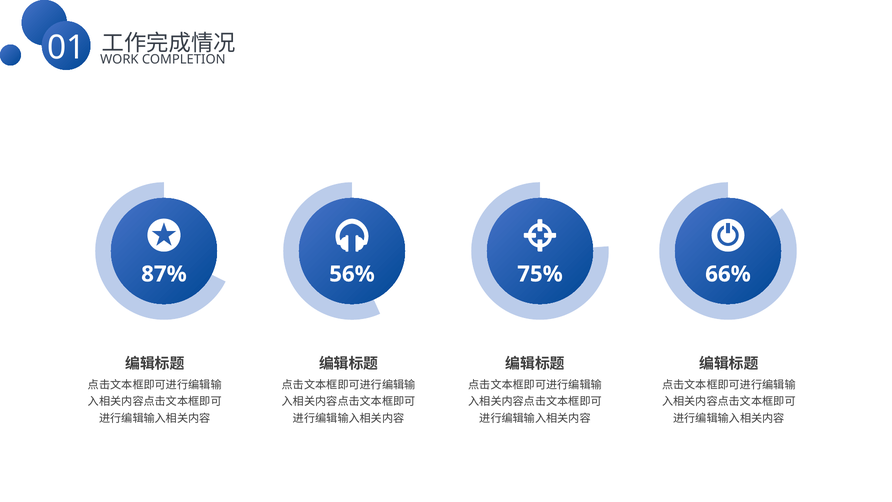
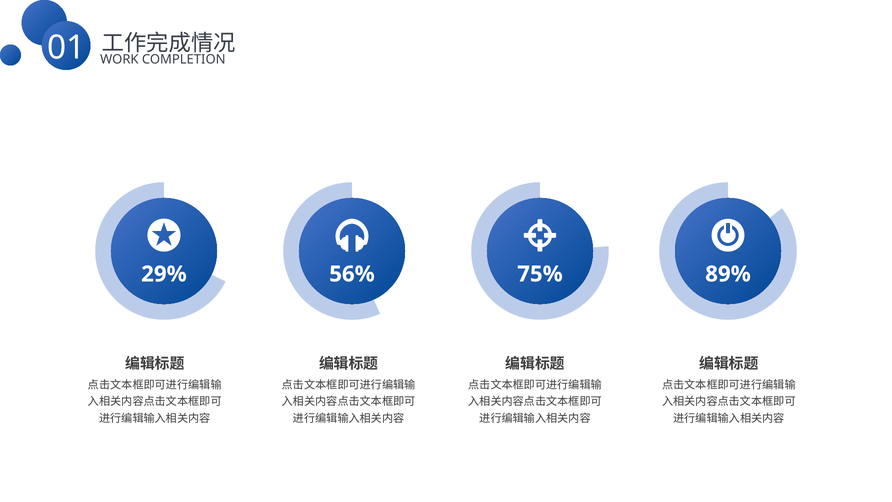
87%: 87% -> 29% (164, 274)
66%: 66% -> 89% (728, 274)
